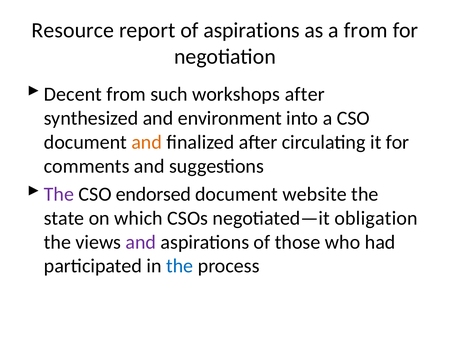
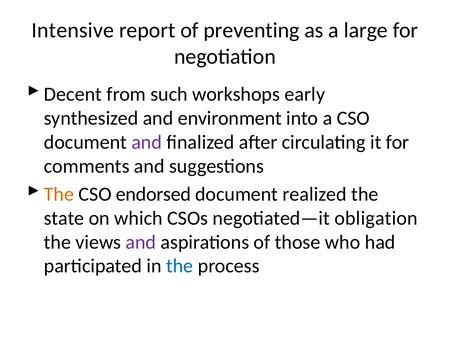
Resource: Resource -> Intensive (73, 30)
of aspirations: aspirations -> preventing (251, 30)
a from: from -> large (366, 30)
workshops after: after -> early (305, 94)
and colour: orange -> purple (147, 142)
The colour: purple -> orange (59, 194)
website: website -> realized (315, 194)
